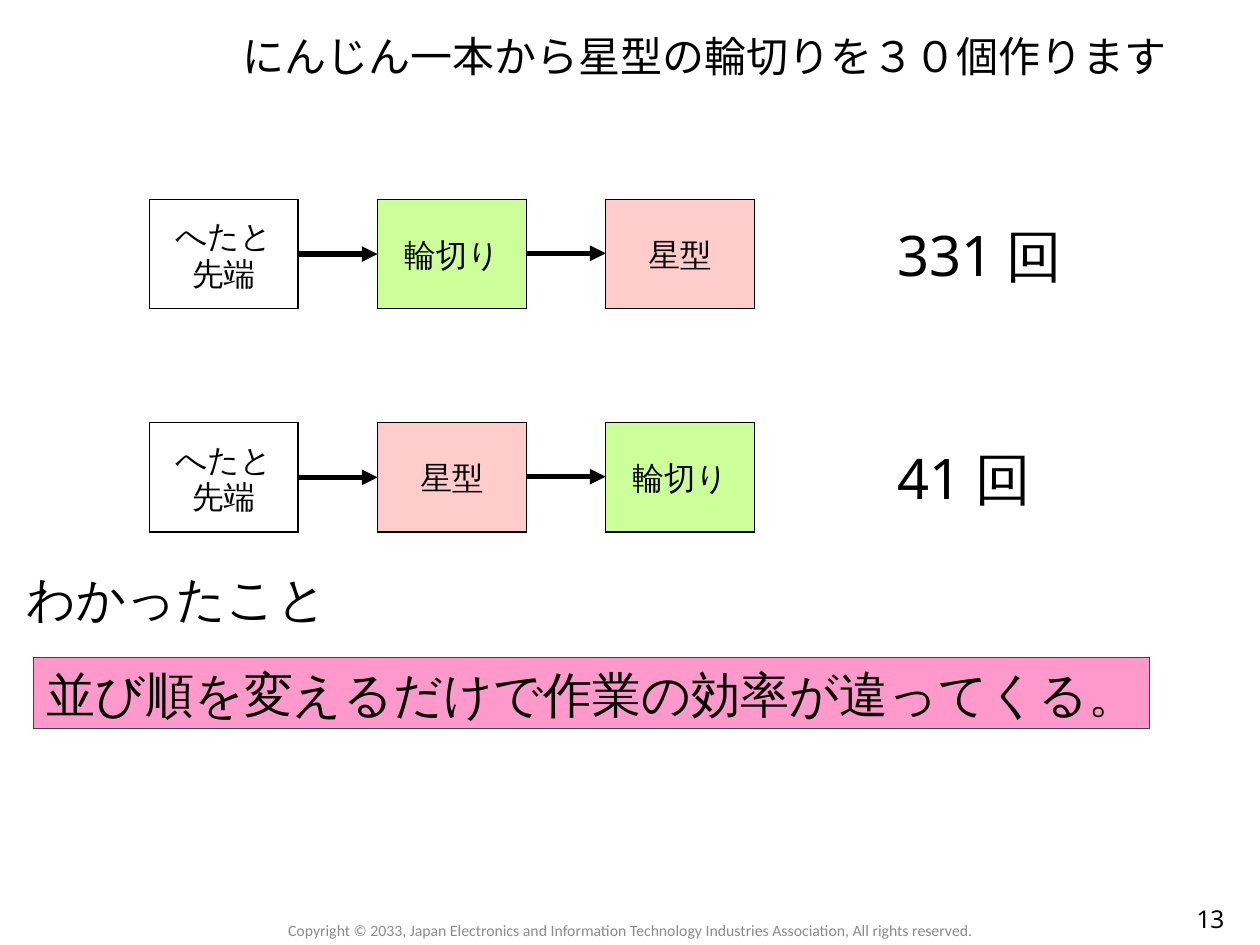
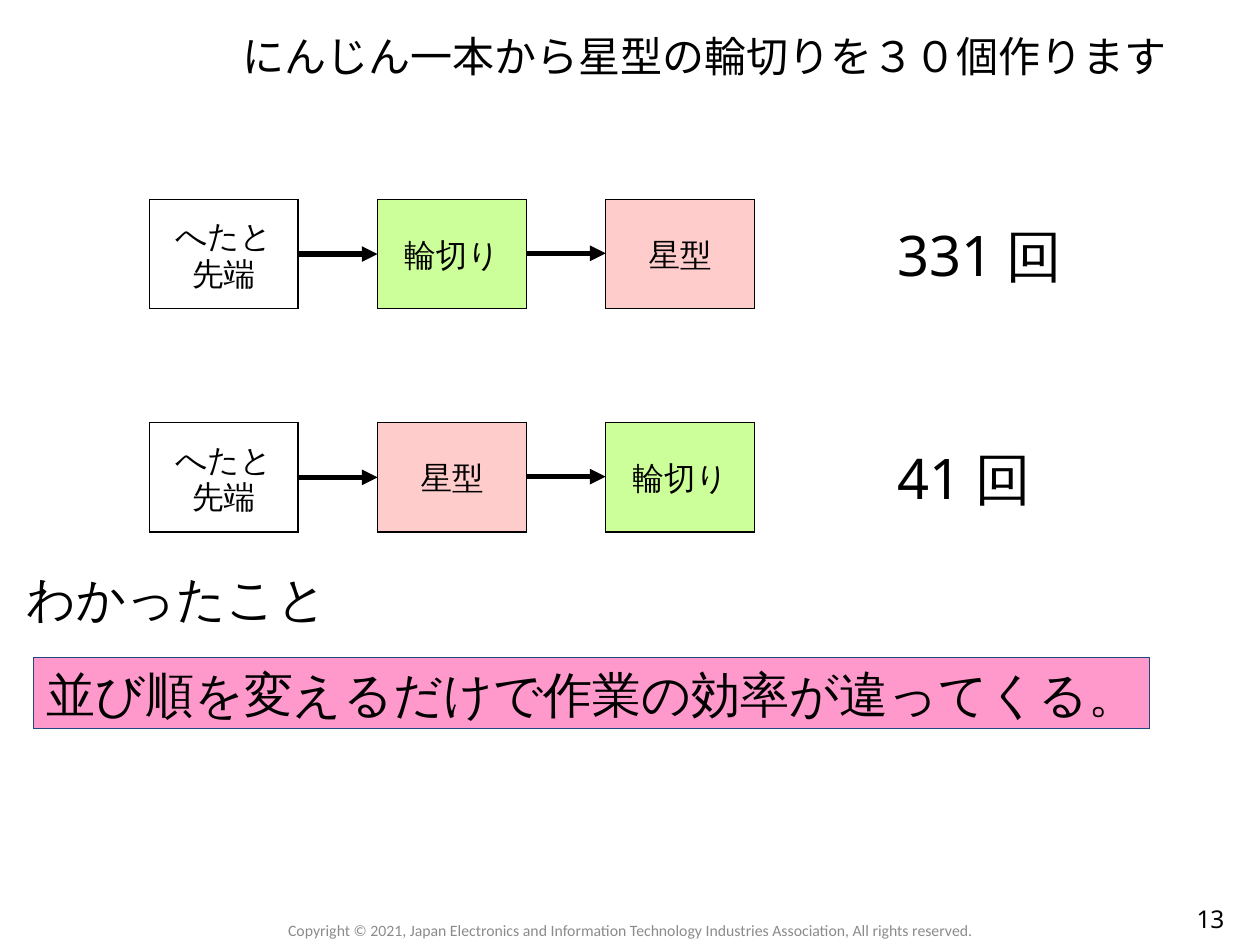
2033: 2033 -> 2021 (388, 931)
